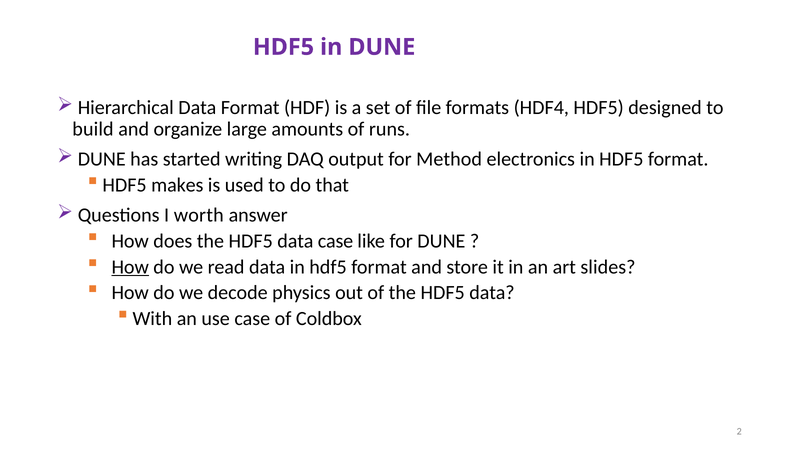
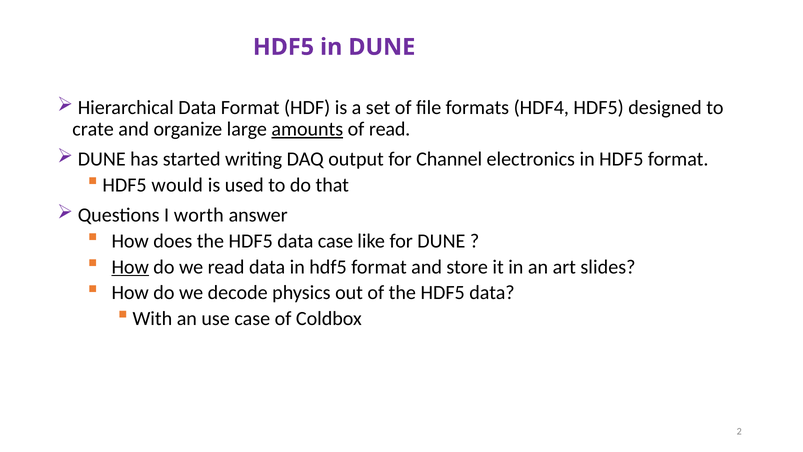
build: build -> crate (93, 129)
amounts underline: none -> present (307, 129)
of runs: runs -> read (390, 129)
Method: Method -> Channel (449, 159)
makes: makes -> would (177, 185)
